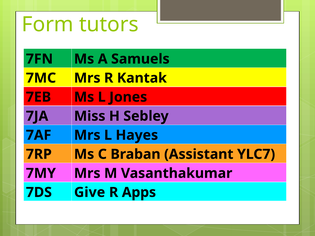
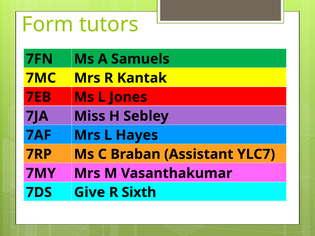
Apps: Apps -> Sixth (139, 193)
